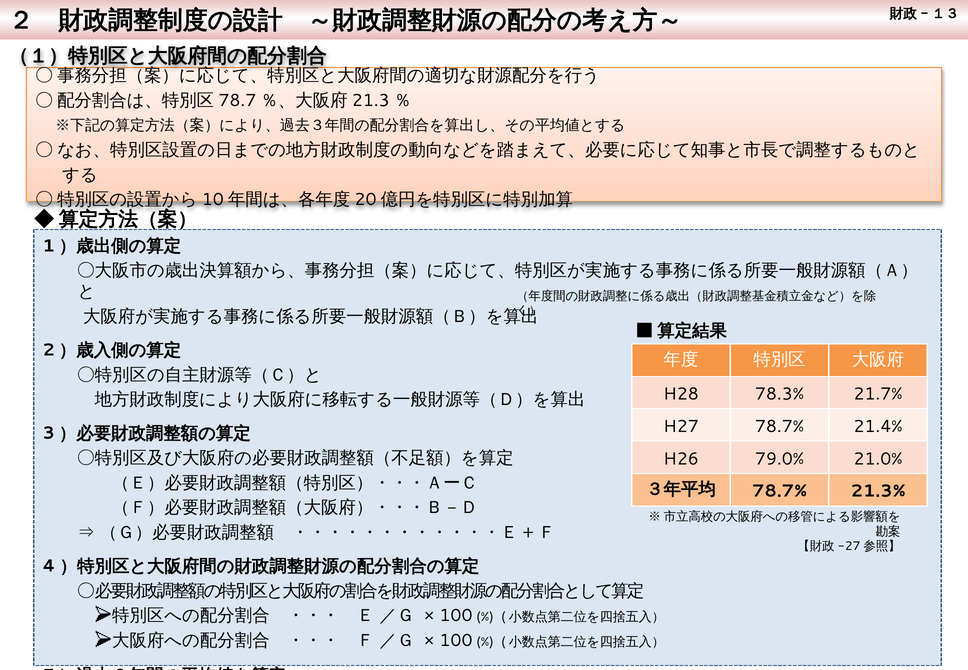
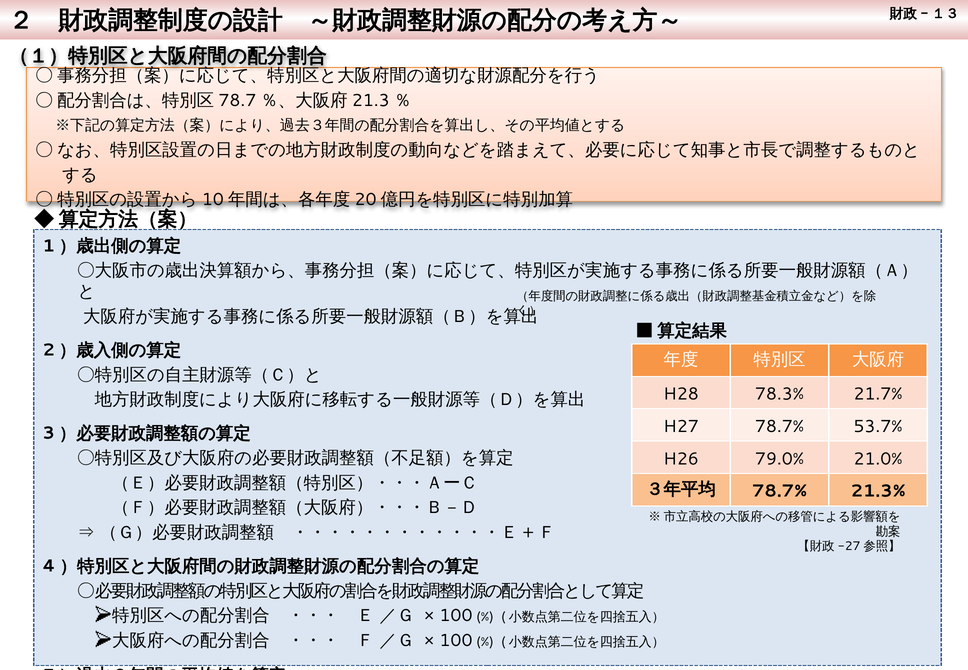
21.4%: 21.4% -> 53.7% (878, 427)
